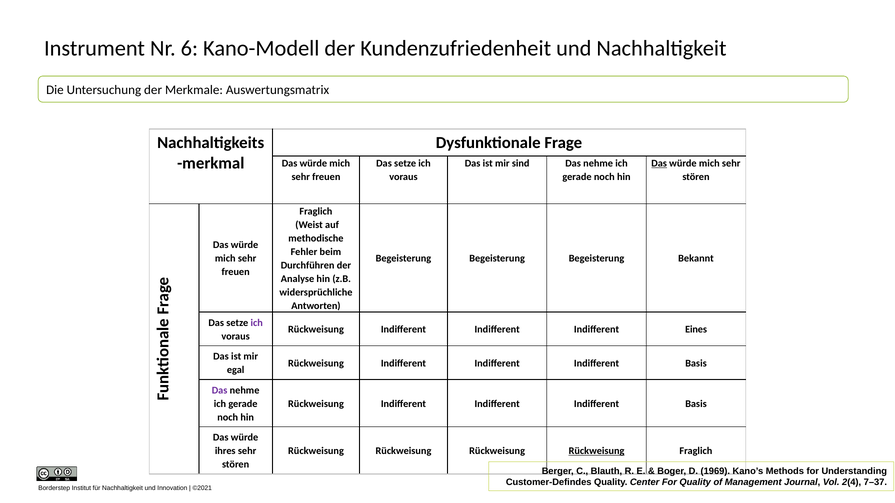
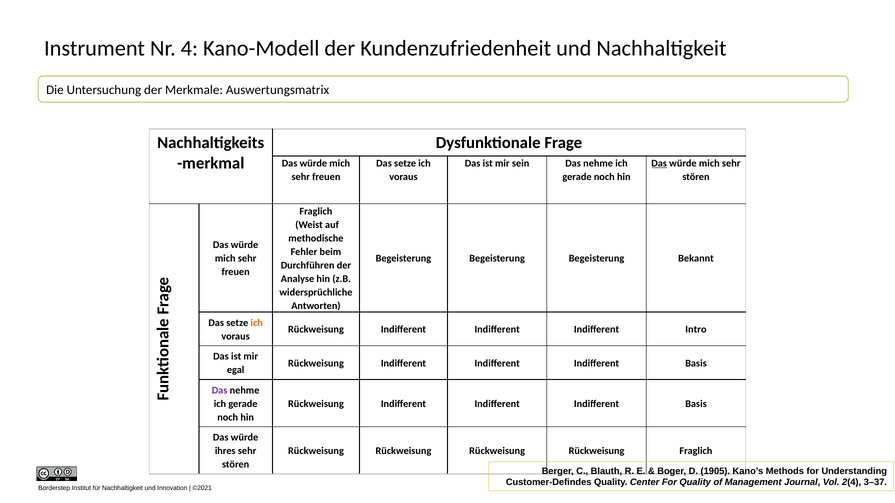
6: 6 -> 4 (189, 48)
sind: sind -> sein (521, 164)
ich colour: purple -> orange (257, 323)
Eines: Eines -> Intro (696, 330)
Rückweisung underline: present -> none (597, 451)
1969: 1969 -> 1905 (715, 471)
7–37: 7–37 -> 3–37 (875, 483)
